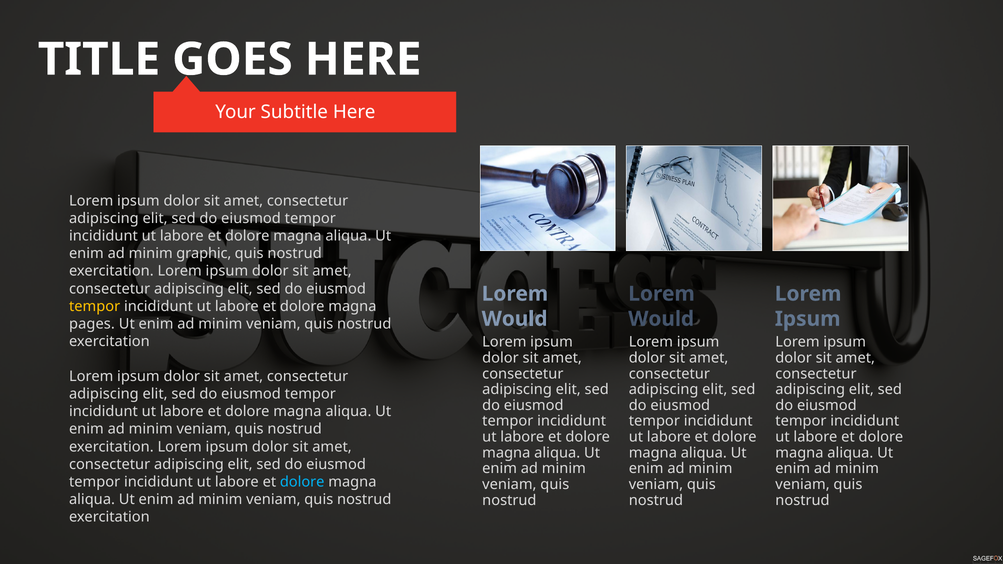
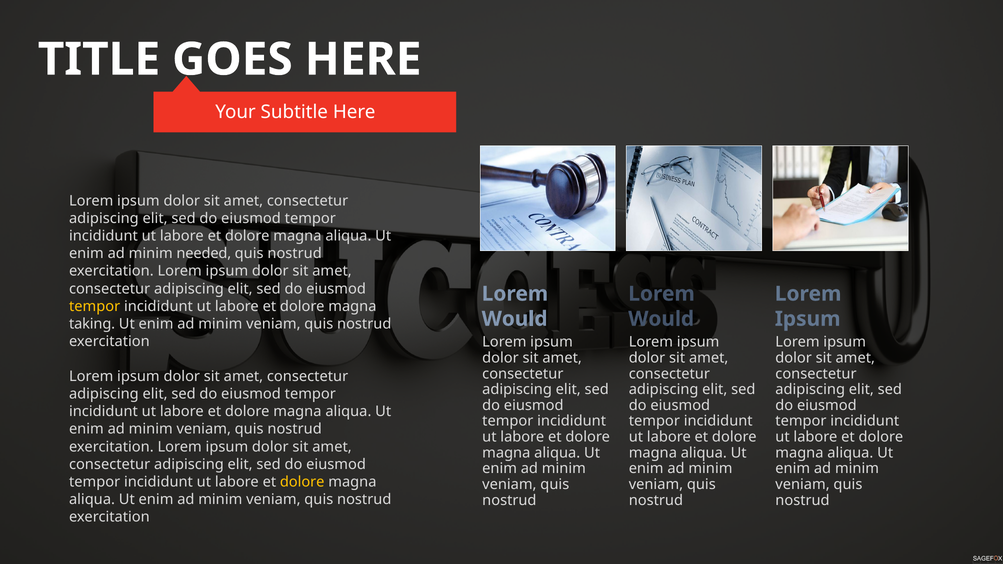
graphic: graphic -> needed (204, 254)
pages: pages -> taking (92, 324)
dolore colour: light blue -> yellow (302, 482)
